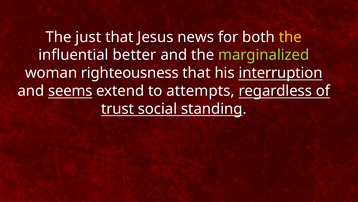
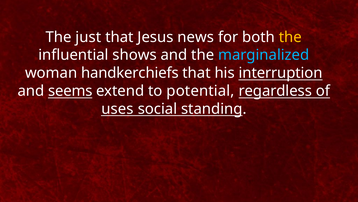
better: better -> shows (135, 55)
marginalized colour: light green -> light blue (264, 55)
righteousness: righteousness -> handkerchiefs (130, 73)
attempts: attempts -> potential (200, 91)
trust: trust -> uses (117, 109)
